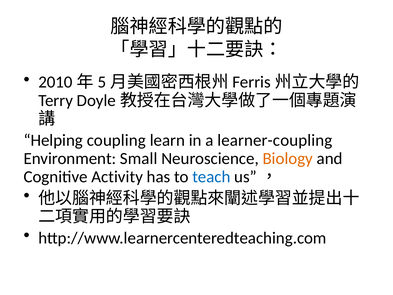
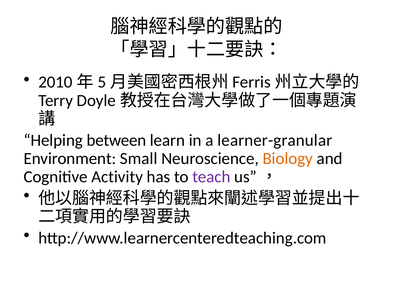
coupling: coupling -> between (116, 140)
learner-coupling: learner-coupling -> learner-granular (275, 140)
teach colour: blue -> purple (211, 177)
